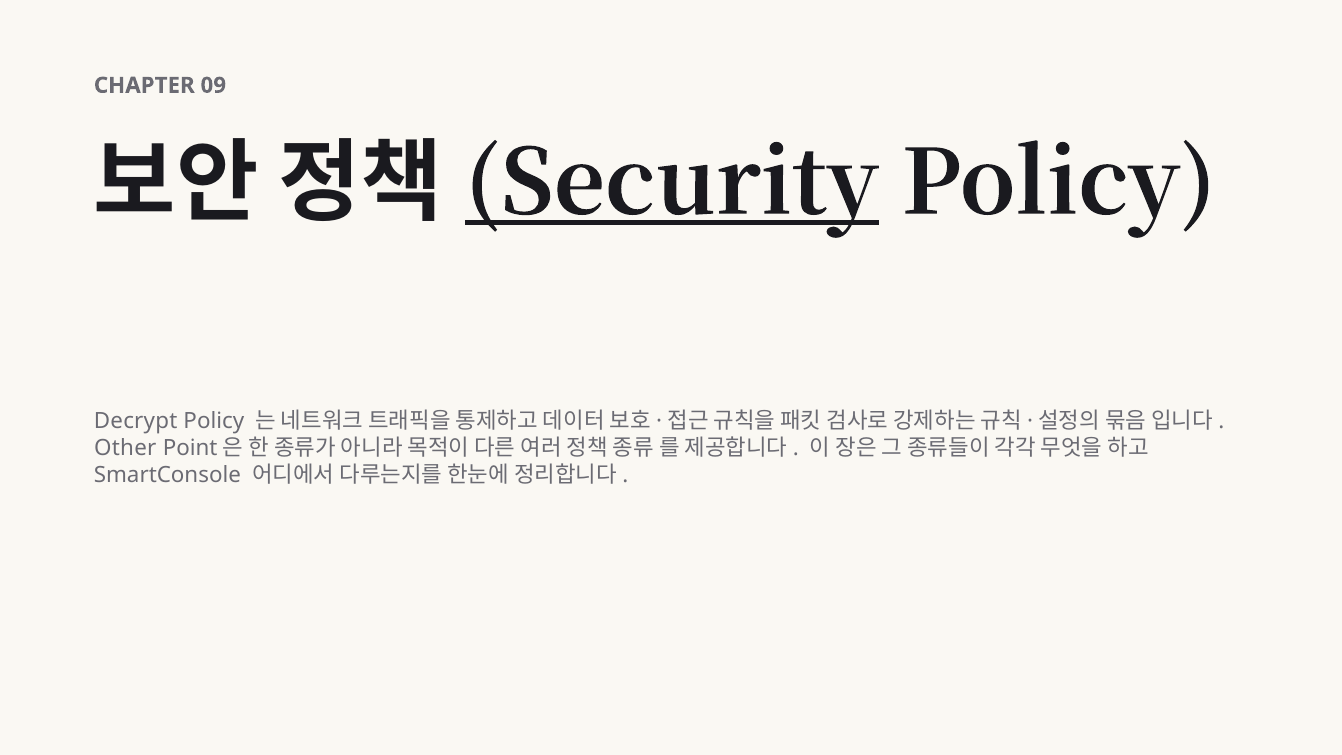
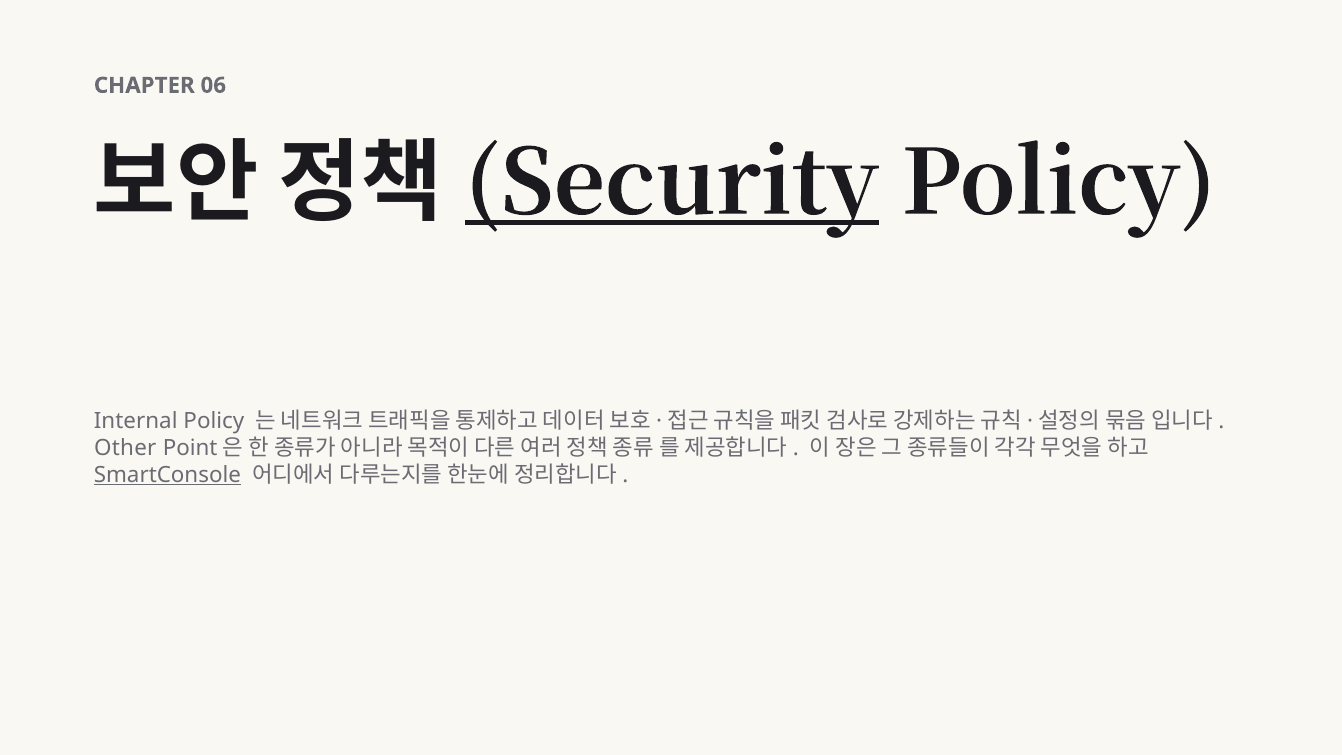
09: 09 -> 06 (213, 85)
Decrypt: Decrypt -> Internal (136, 421)
SmartConsole underline: none -> present (167, 475)
